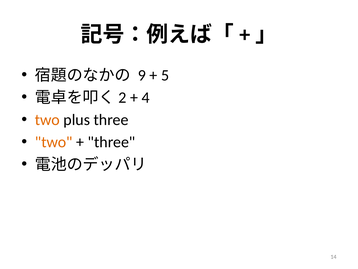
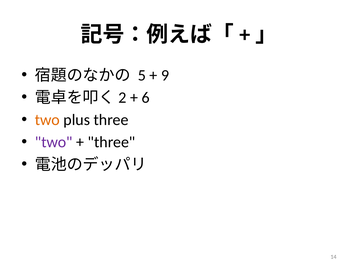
9: 9 -> 5 (142, 75)
5: 5 -> 9 (165, 75)
4: 4 -> 6 (146, 97)
two colour: orange -> purple (54, 142)
